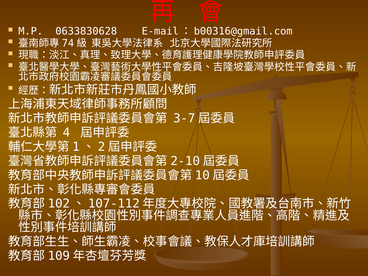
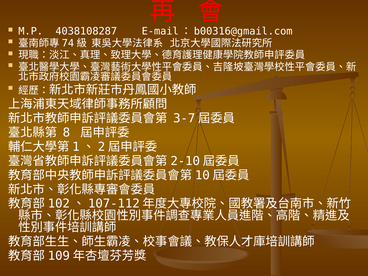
0633830628: 0633830628 -> 4038108287 (86, 31)
4: 4 -> 8 (66, 133)
